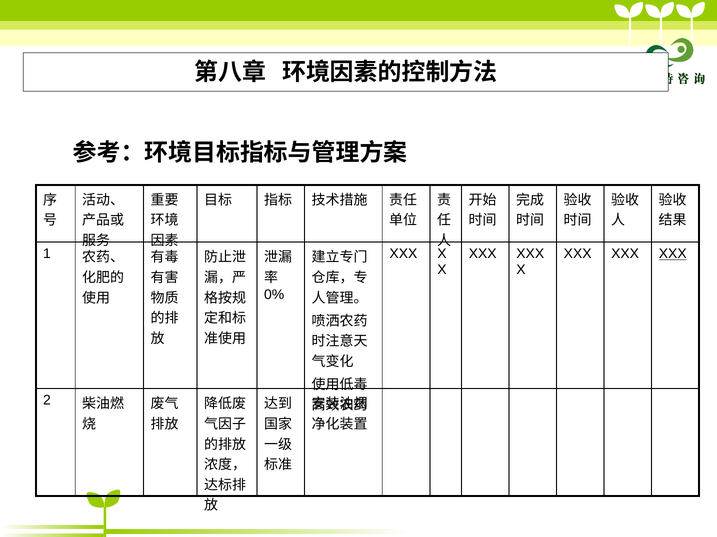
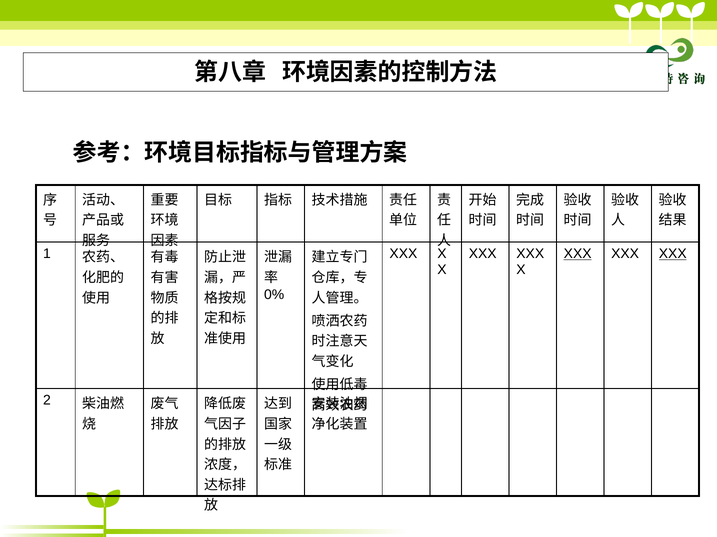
XXX underline: none -> present (578, 254)
